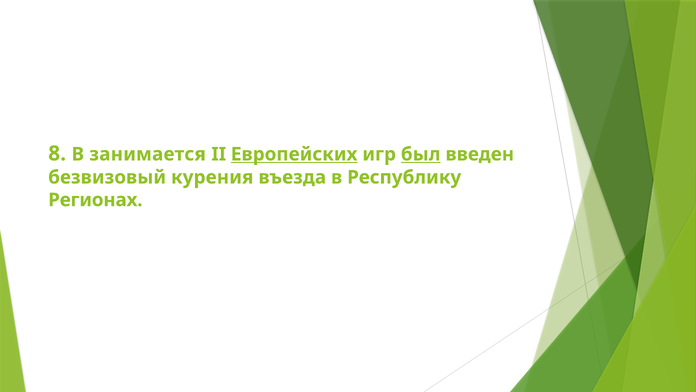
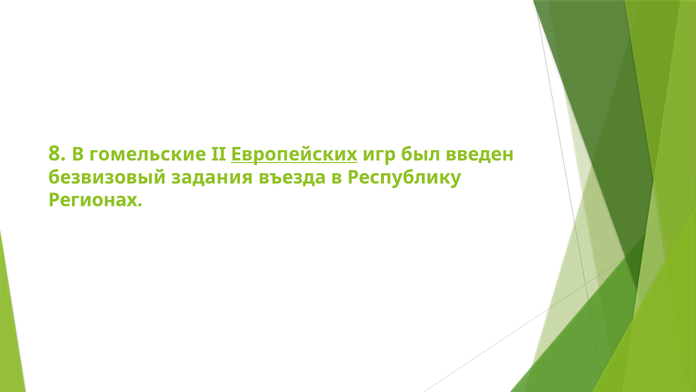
занимается: занимается -> гомельские (148, 154)
был underline: present -> none (421, 154)
курения: курения -> задания (212, 177)
